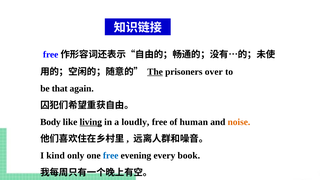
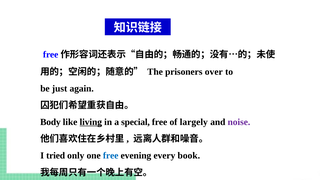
The underline: present -> none (155, 72)
that: that -> just (60, 88)
loudly: loudly -> special (135, 122)
human: human -> largely (194, 122)
noise colour: orange -> purple (239, 122)
kind: kind -> tried (56, 156)
